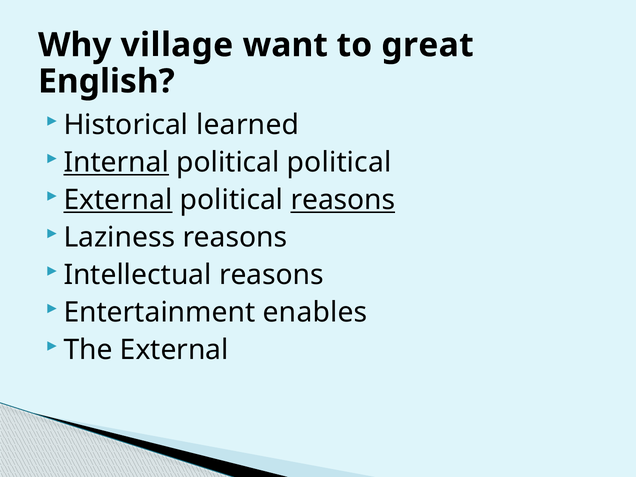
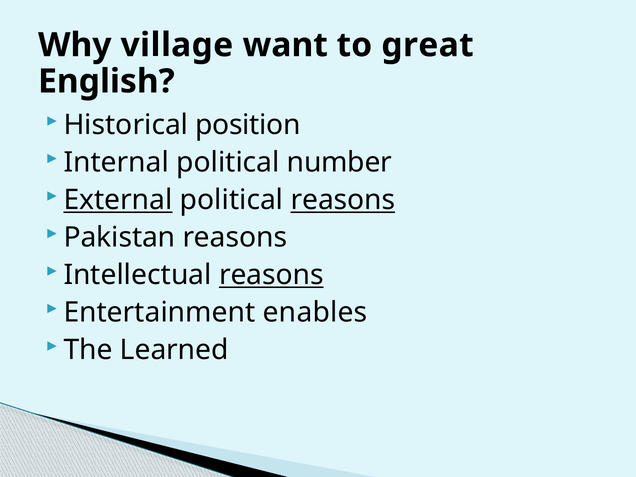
learned: learned -> position (248, 125)
Internal underline: present -> none (116, 163)
political political: political -> number (339, 163)
Laziness: Laziness -> Pakistan (119, 238)
reasons underline: none -> present (271, 275)
The External: External -> Learned (174, 350)
